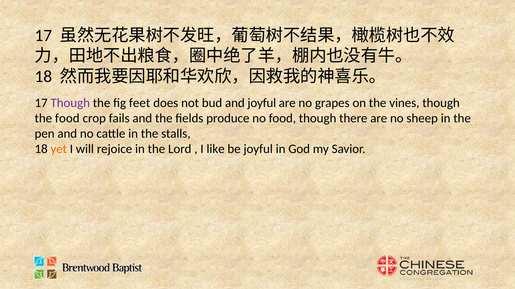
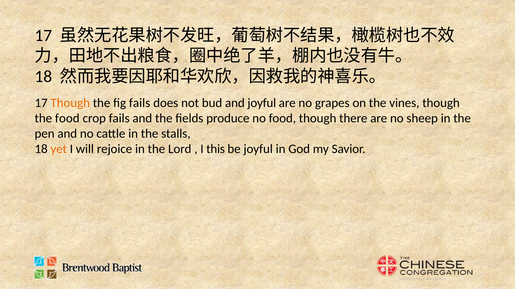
Though colour: purple -> orange (70, 103)
fig feet: feet -> fails (140, 103)
like: like -> this (216, 149)
